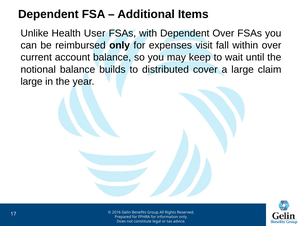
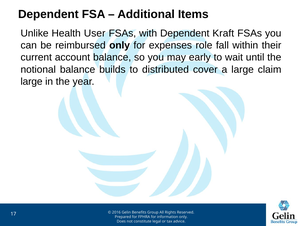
Dependent Over: Over -> Kraft (223, 33)
visit: visit -> role (204, 45)
within over: over -> their (272, 45)
keep: keep -> early (200, 58)
